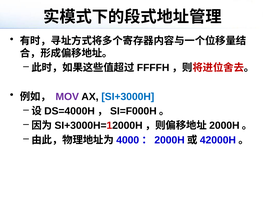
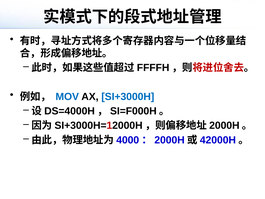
MOV colour: purple -> blue (67, 97)
